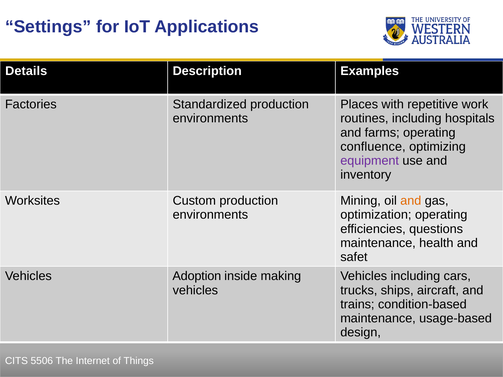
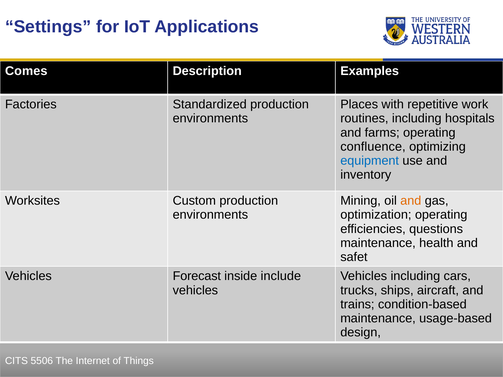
Details: Details -> Comes (26, 71)
equipment colour: purple -> blue (370, 161)
Adoption: Adoption -> Forecast (197, 276)
making: making -> include (281, 276)
